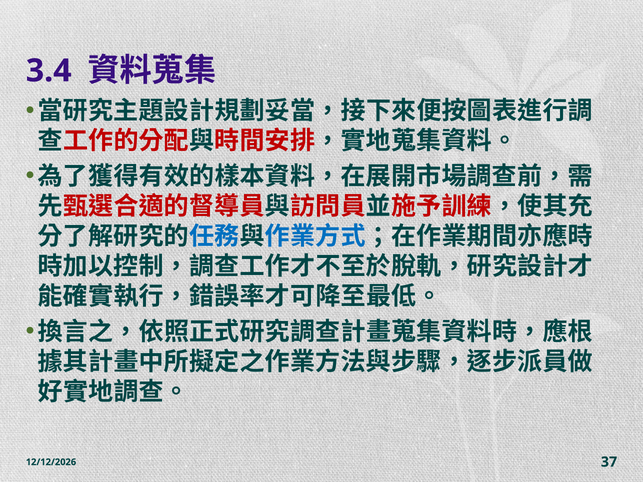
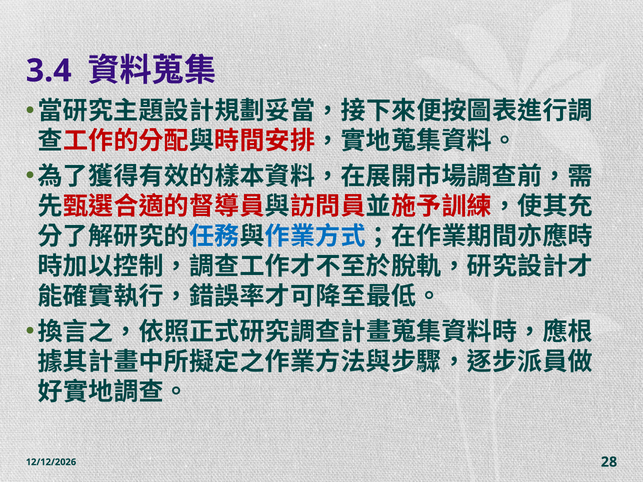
37: 37 -> 28 (609, 462)
